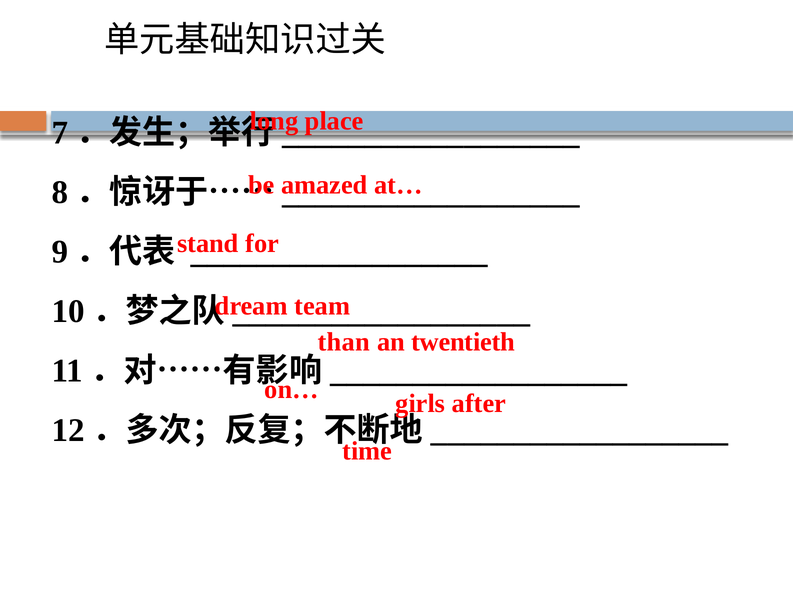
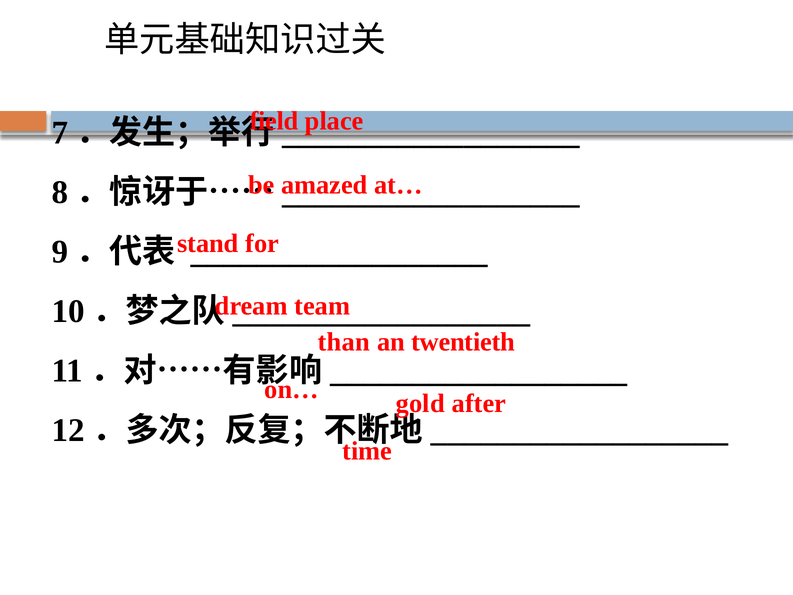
long: long -> field (274, 121)
girls: girls -> gold (420, 403)
